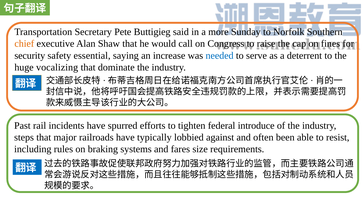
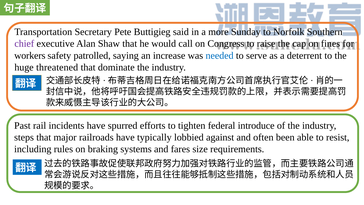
chief colour: orange -> purple (24, 44)
security: security -> workers (30, 55)
essential: essential -> patrolled (92, 55)
vocalizing: vocalizing -> threatened (57, 67)
